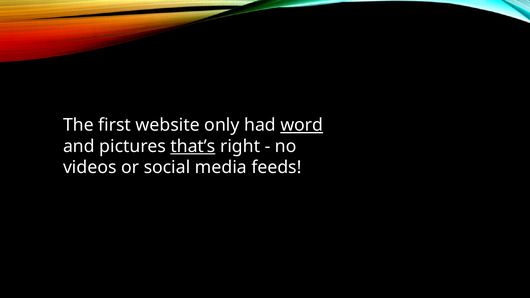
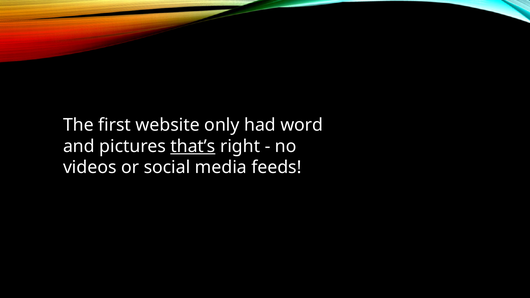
word underline: present -> none (302, 125)
